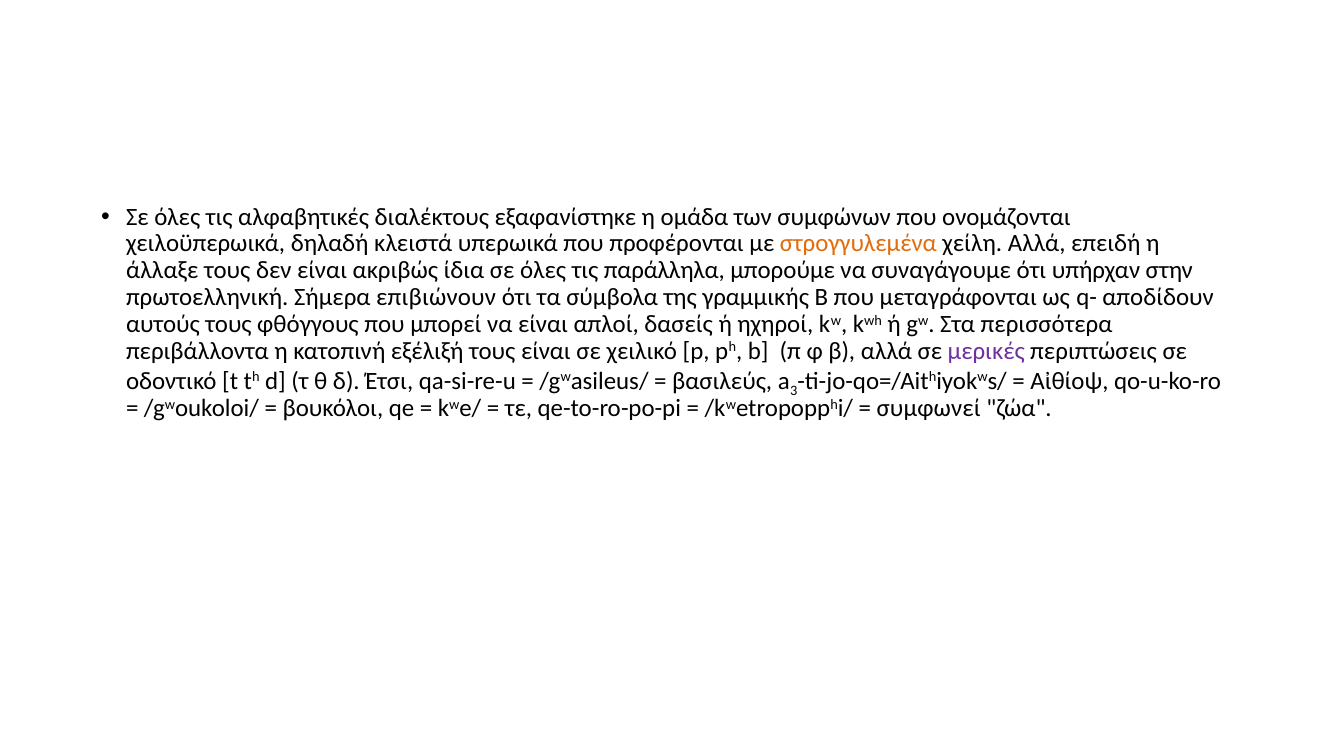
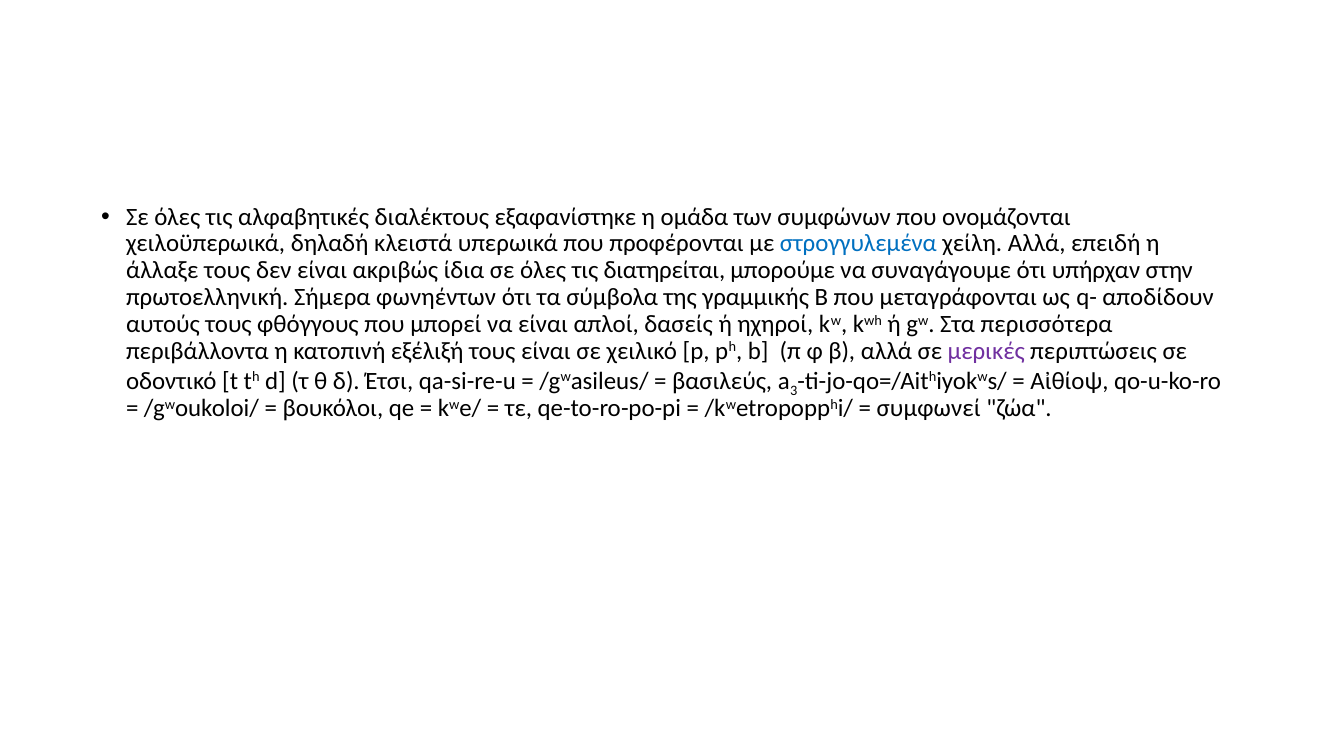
στρογγυλεμένα colour: orange -> blue (858, 244)
παράλληλα: παράλληλα -> διατηρείται (664, 271)
επιβιώνουν: επιβιώνουν -> φωνηέντων (436, 298)
